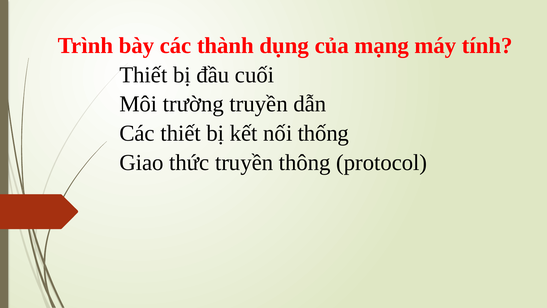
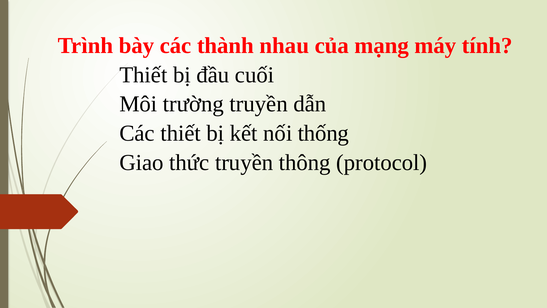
dụng: dụng -> nhau (284, 46)
